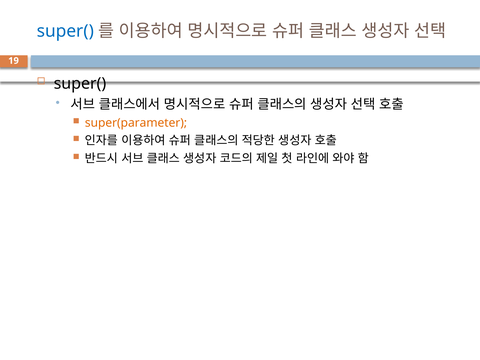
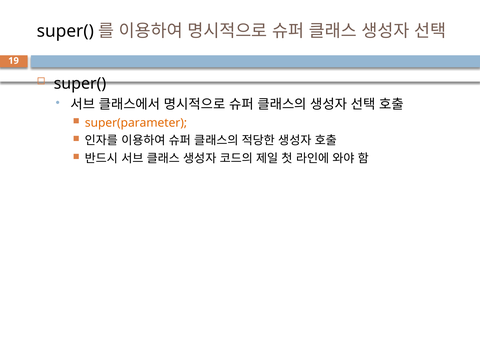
super( colour: blue -> black (65, 31)
